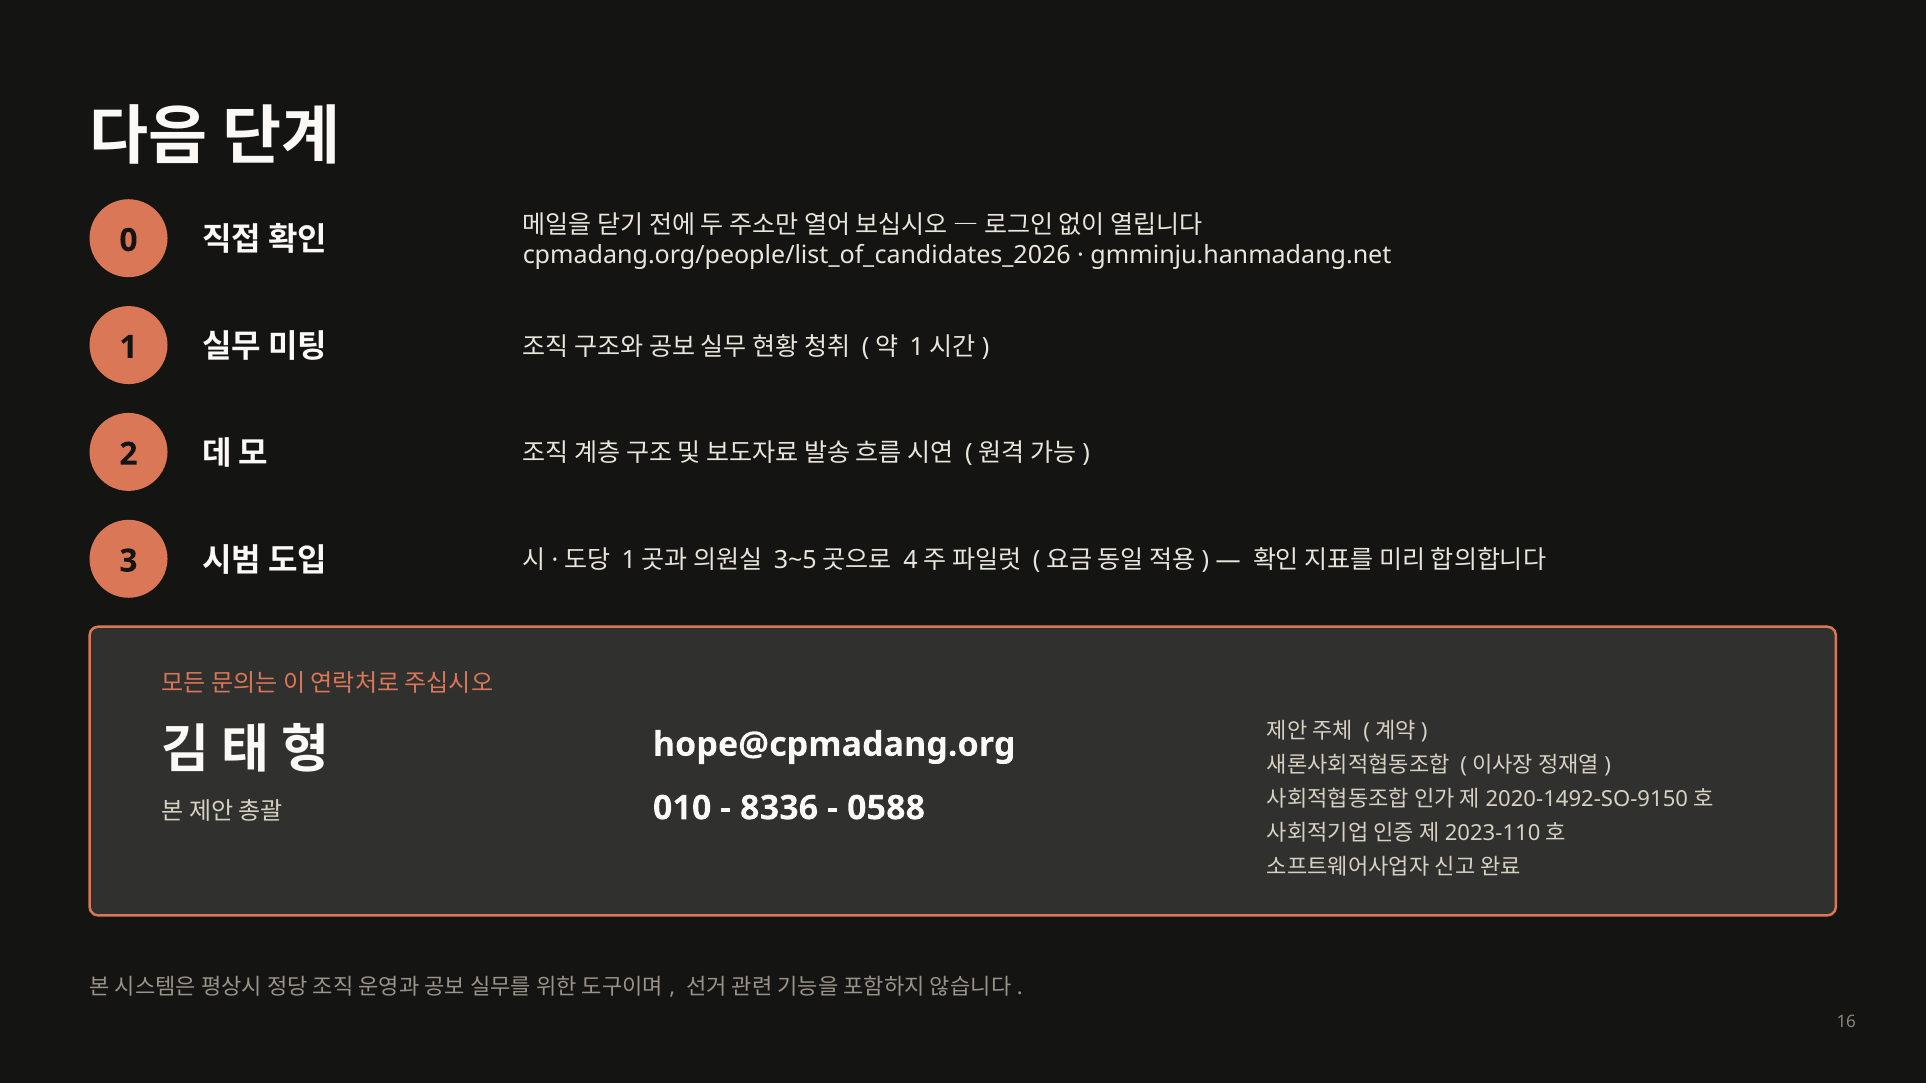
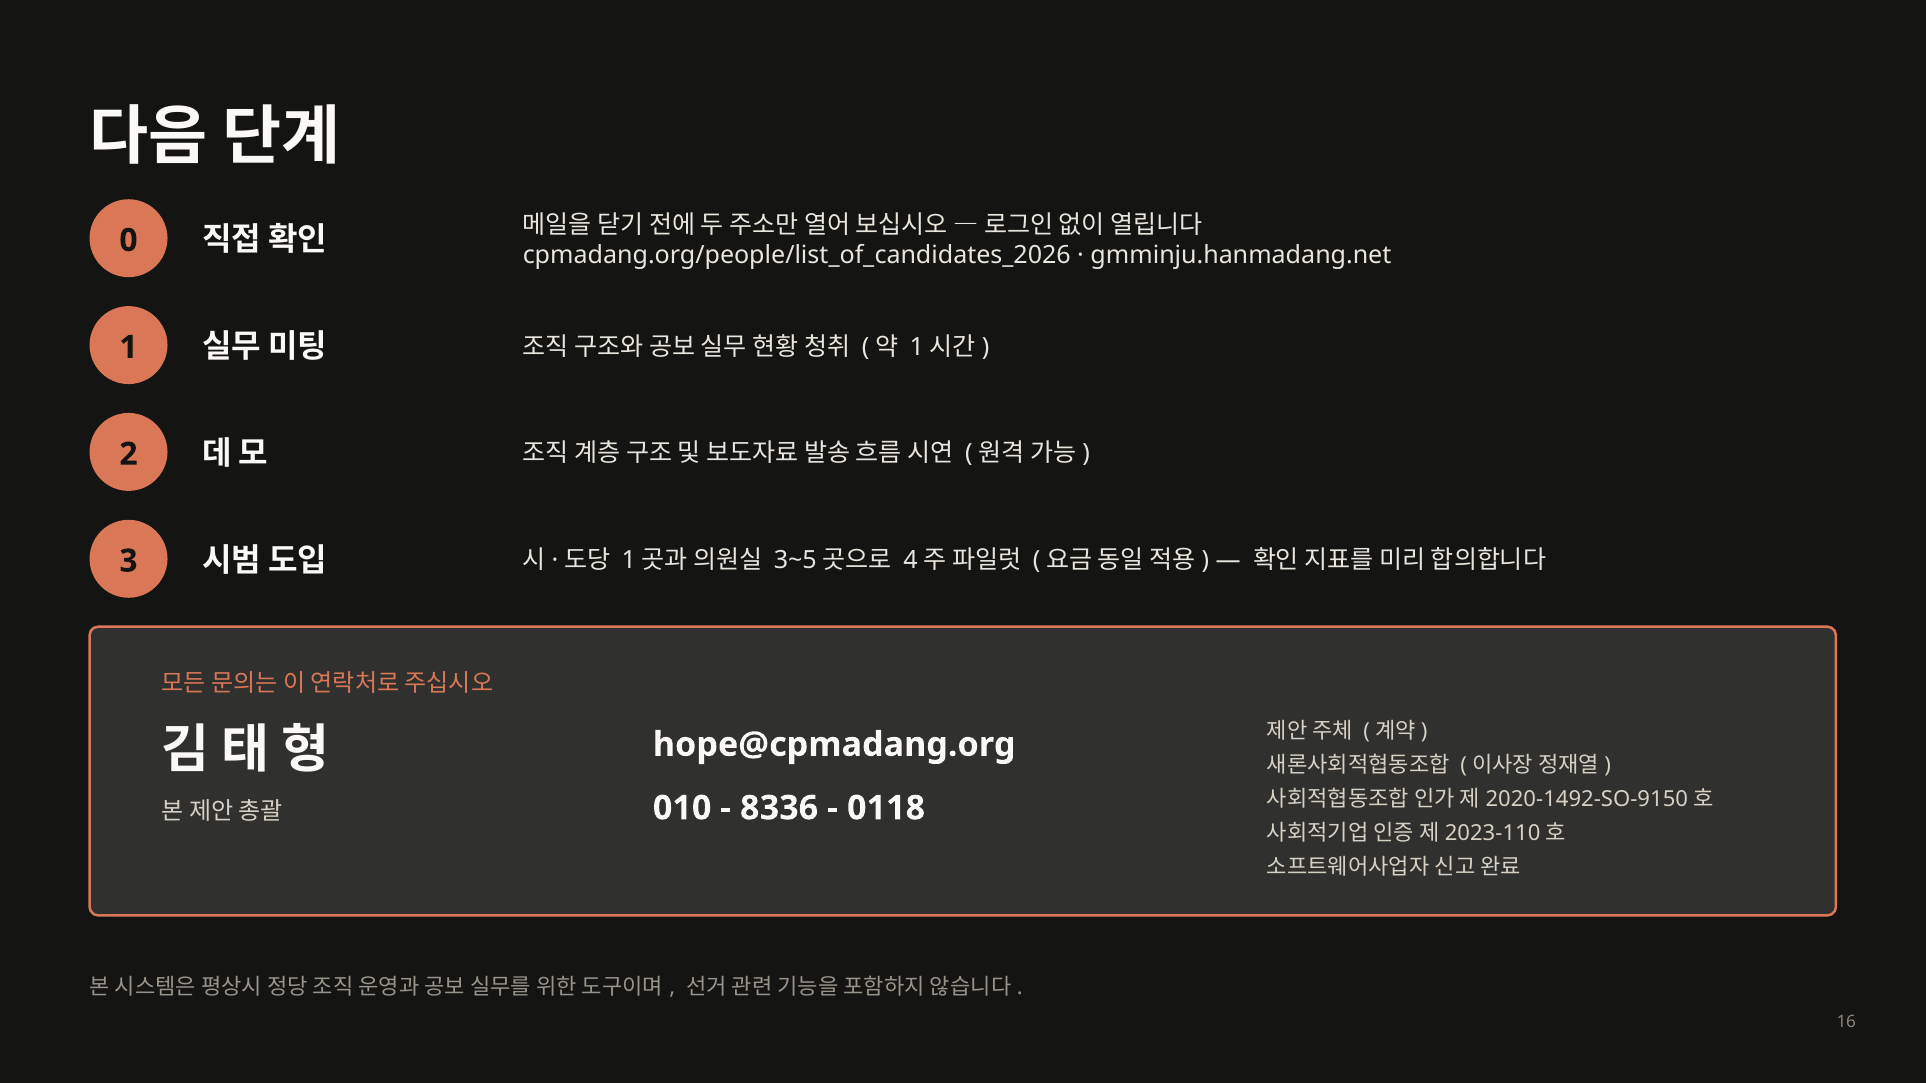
0588: 0588 -> 0118 (886, 808)
